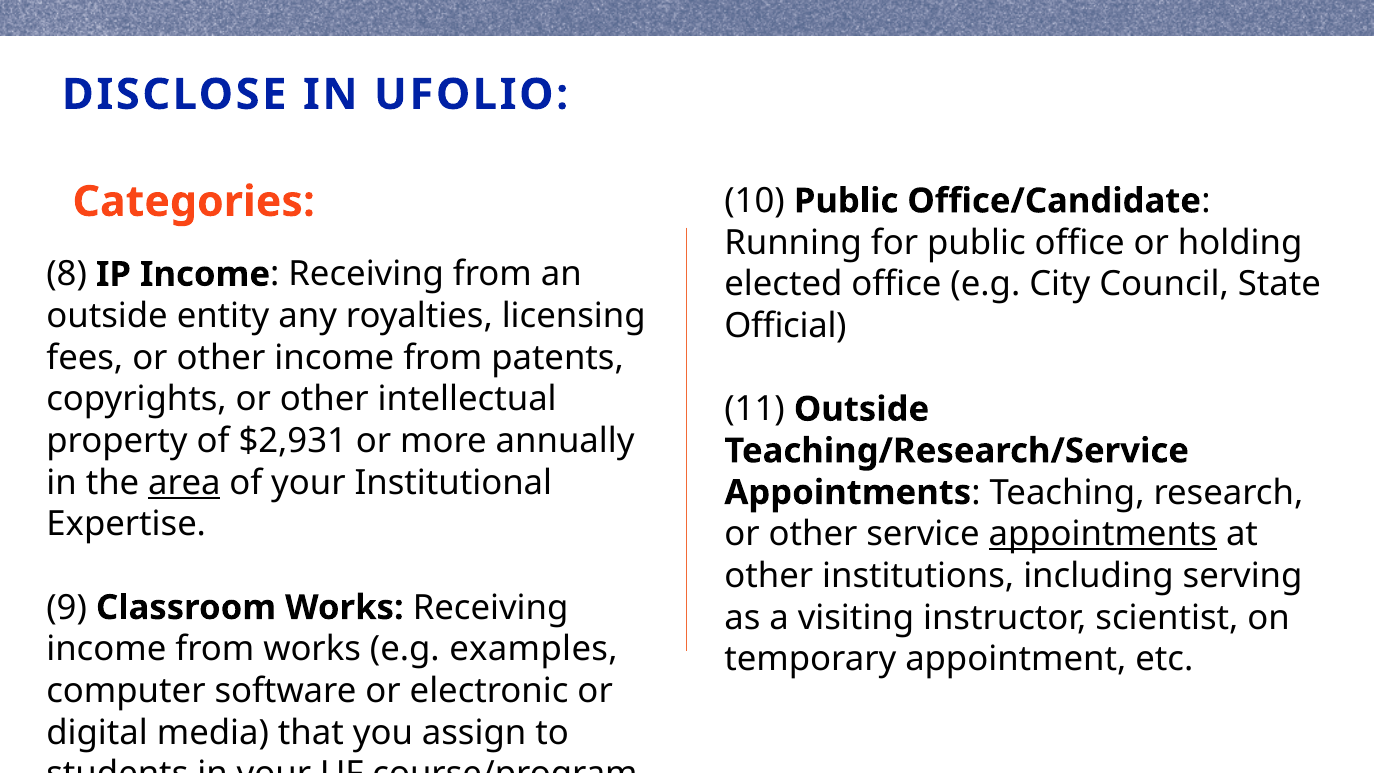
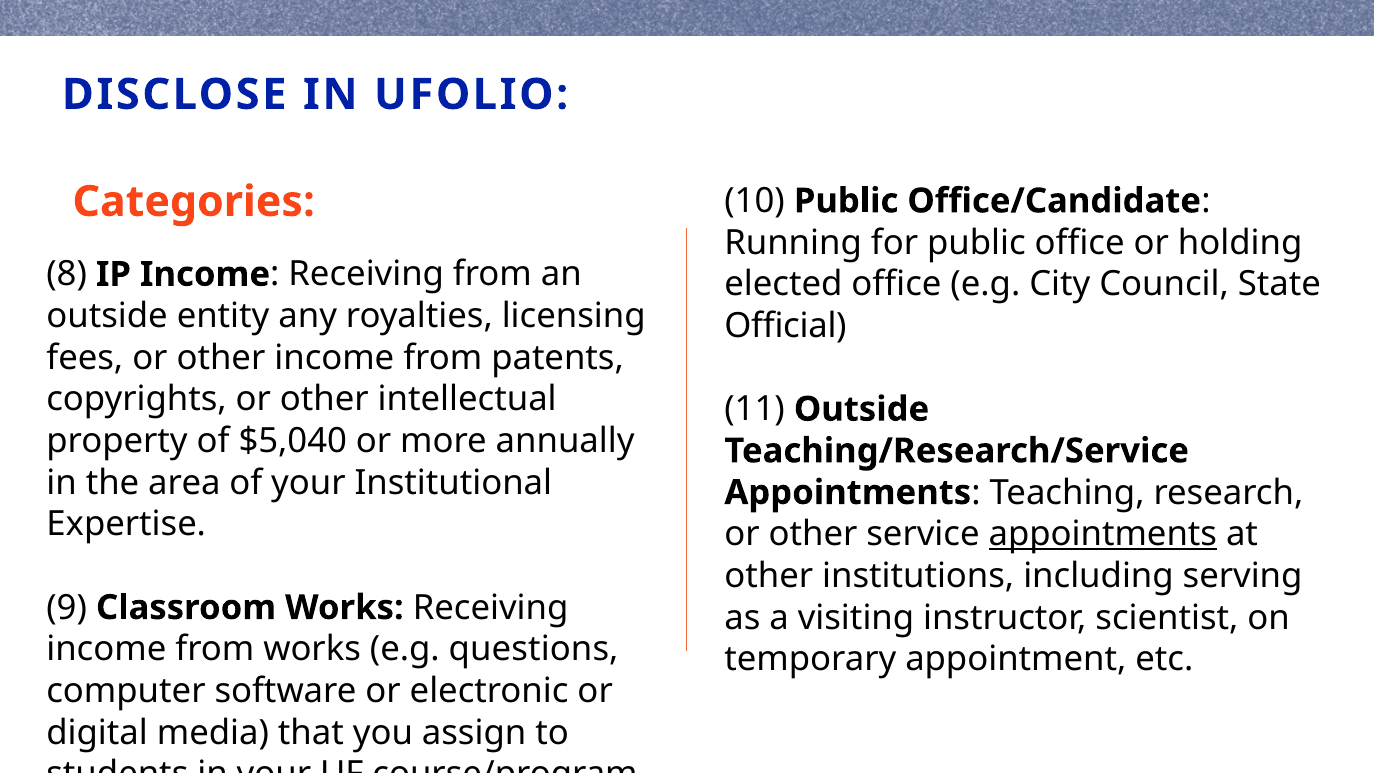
$2,931: $2,931 -> $5,040 (293, 441)
area underline: present -> none (184, 483)
examples: examples -> questions (534, 649)
